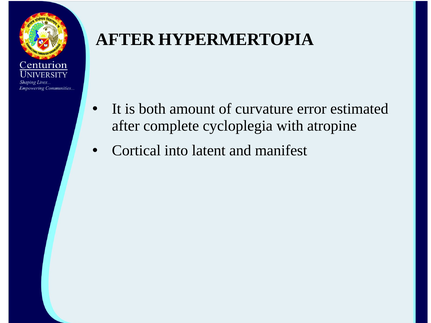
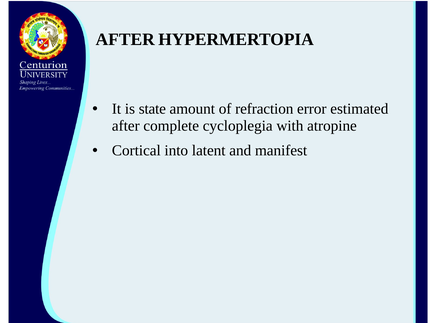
both: both -> state (152, 109)
curvature: curvature -> refraction (264, 109)
